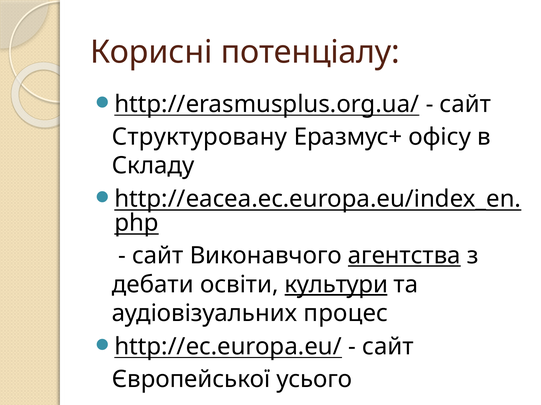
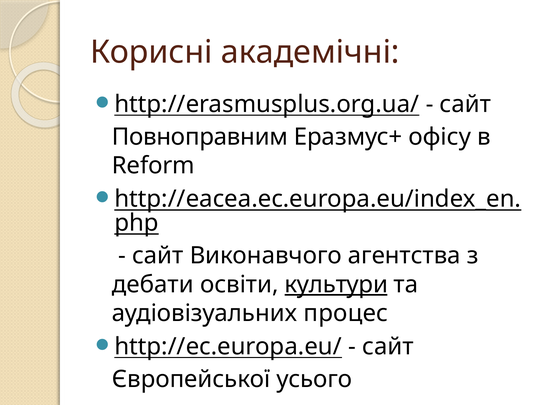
потенціалу: потенціалу -> академічні (310, 52)
Структуровану: Структуровану -> Повноправним (200, 137)
Складу: Складу -> Reform (153, 166)
агентства underline: present -> none (404, 256)
